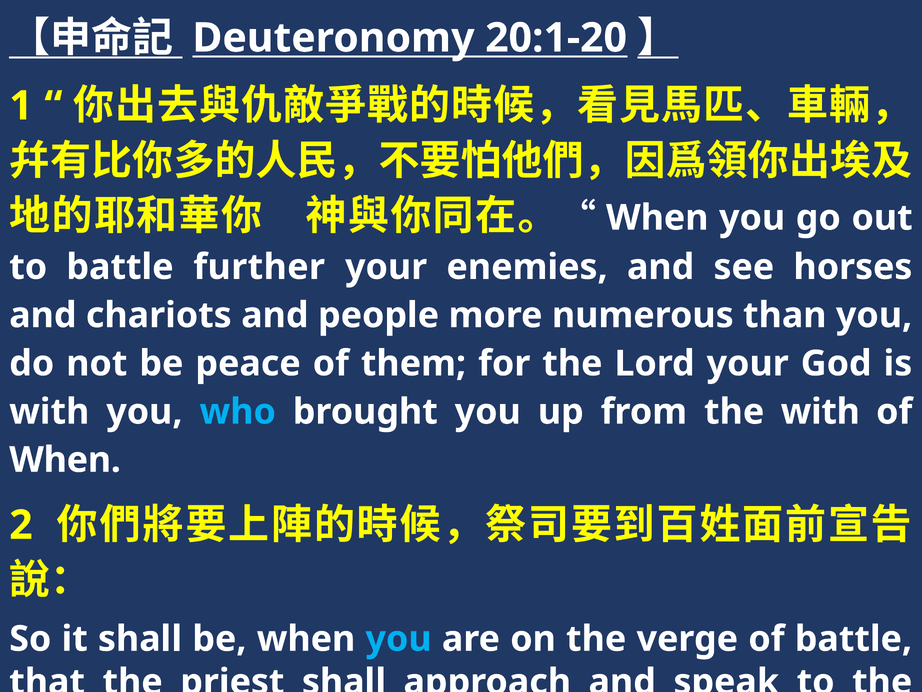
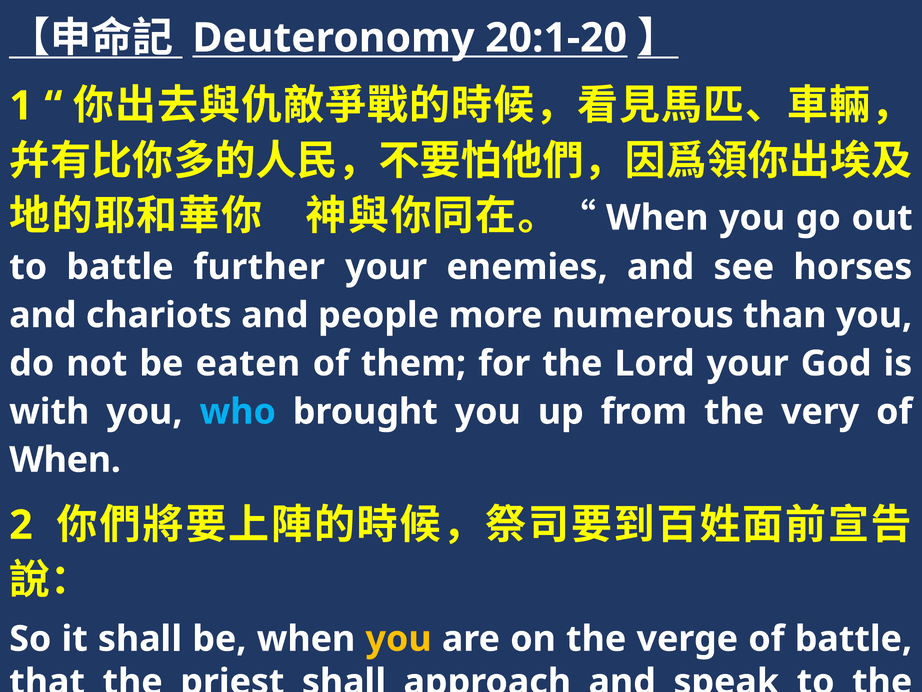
peace: peace -> eaten (248, 363)
the with: with -> very (820, 411)
you colour: light blue -> yellow (399, 639)
